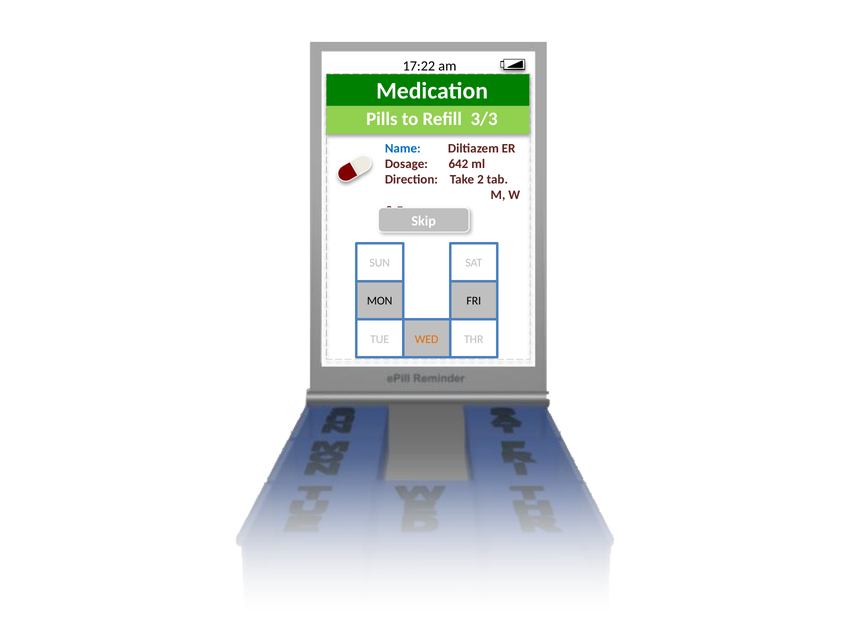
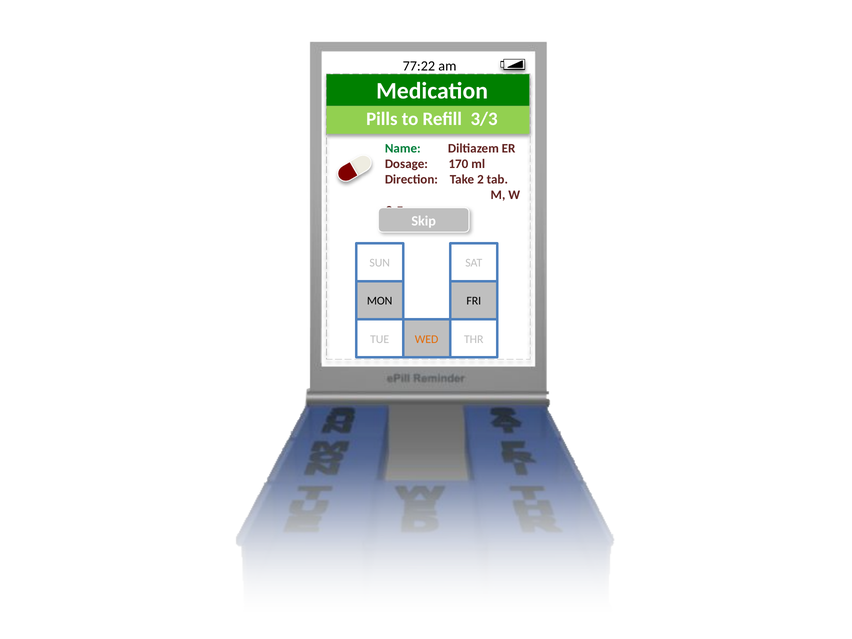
17:22: 17:22 -> 77:22 (419, 66)
Name colour: blue -> green (403, 148)
642: 642 -> 170 (458, 164)
